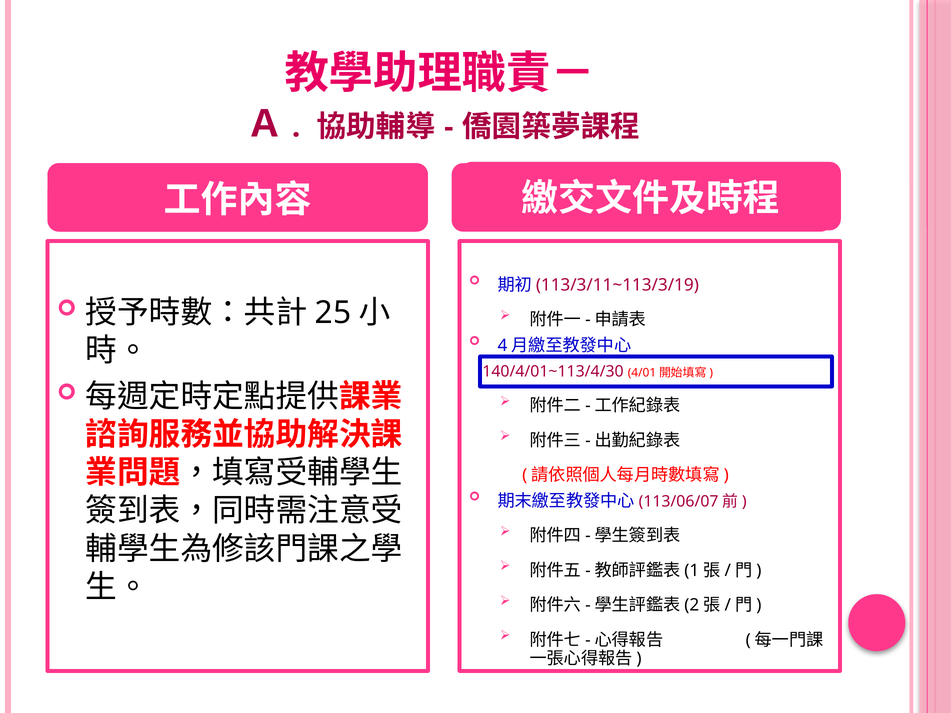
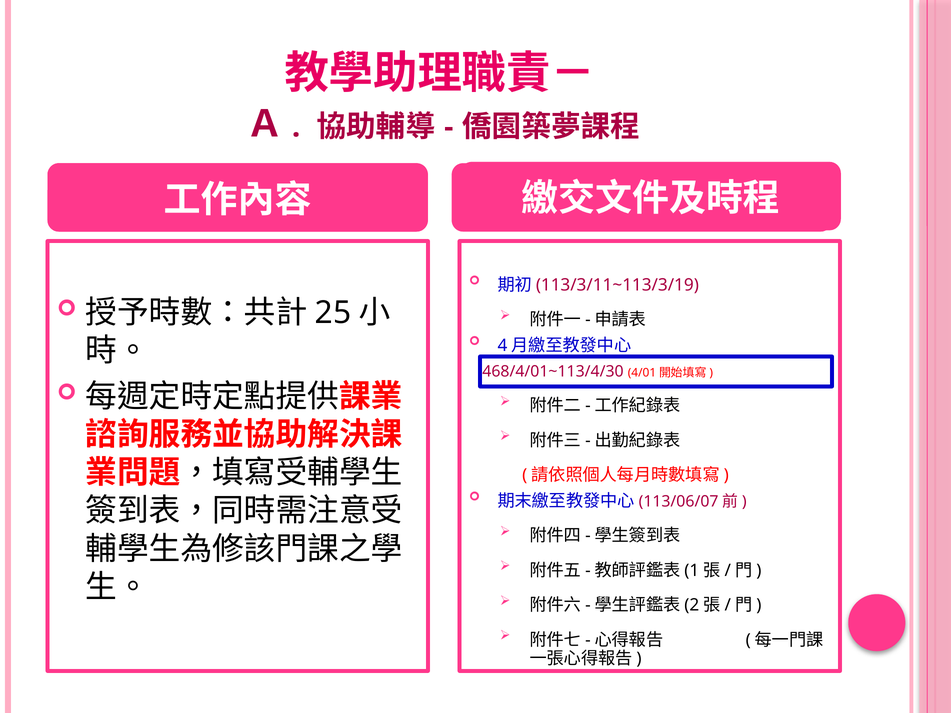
140/4/01~113/4/30: 140/4/01~113/4/30 -> 468/4/01~113/4/30 (553, 372)
